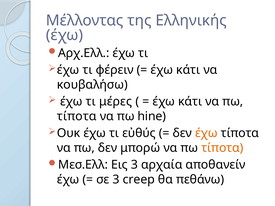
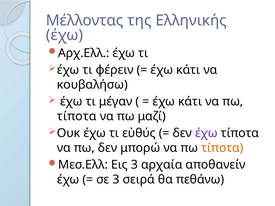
μέρες: μέρες -> μέγαν (116, 102)
hine: hine -> μαζί (152, 116)
έχω colour: orange -> purple (206, 133)
creep: creep -> σειρά (139, 180)
